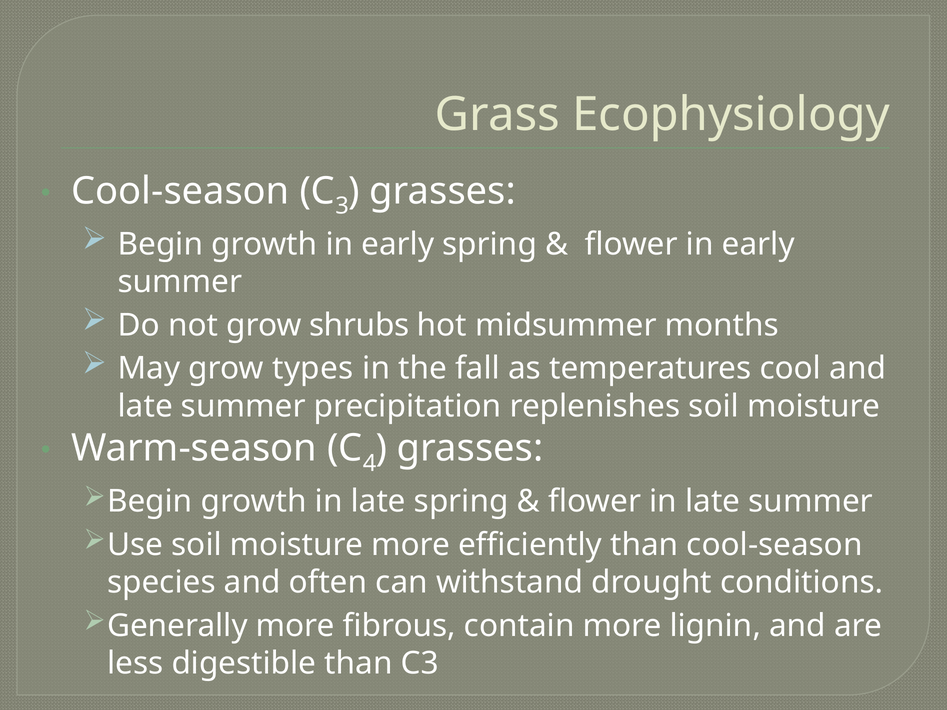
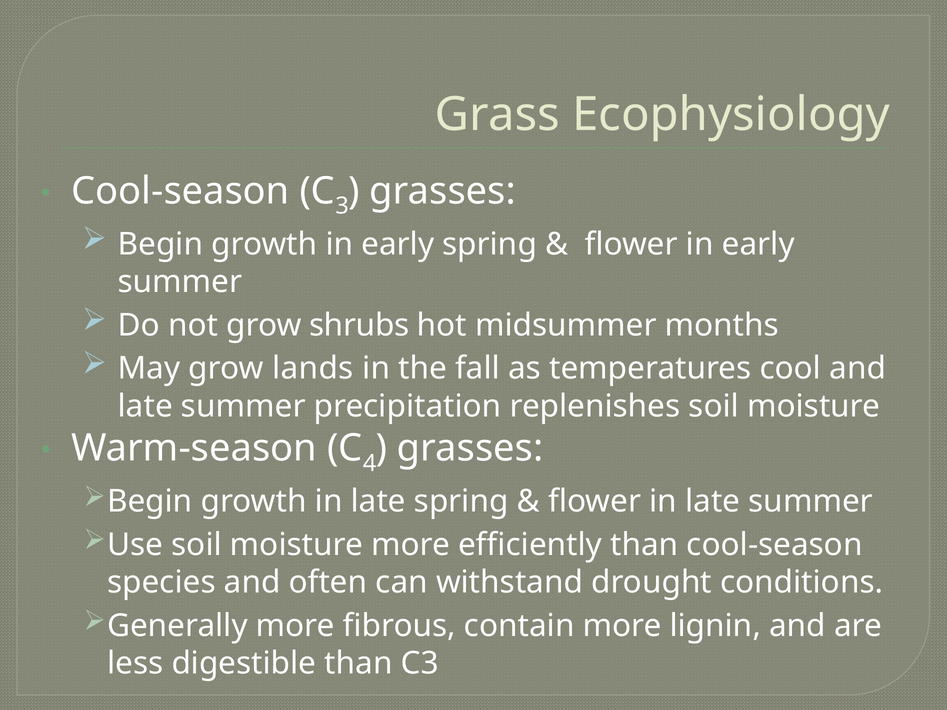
types: types -> lands (313, 368)
